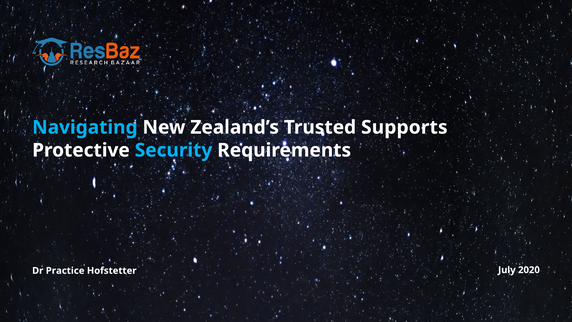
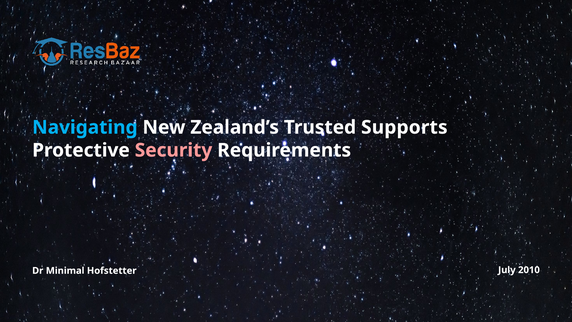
Security colour: light blue -> pink (173, 150)
2020: 2020 -> 2010 (529, 270)
Practice: Practice -> Minimal (65, 270)
